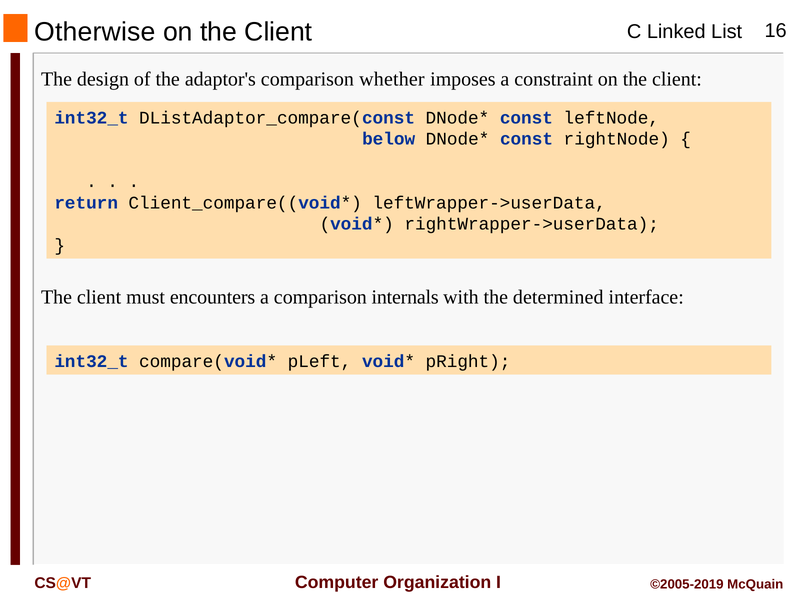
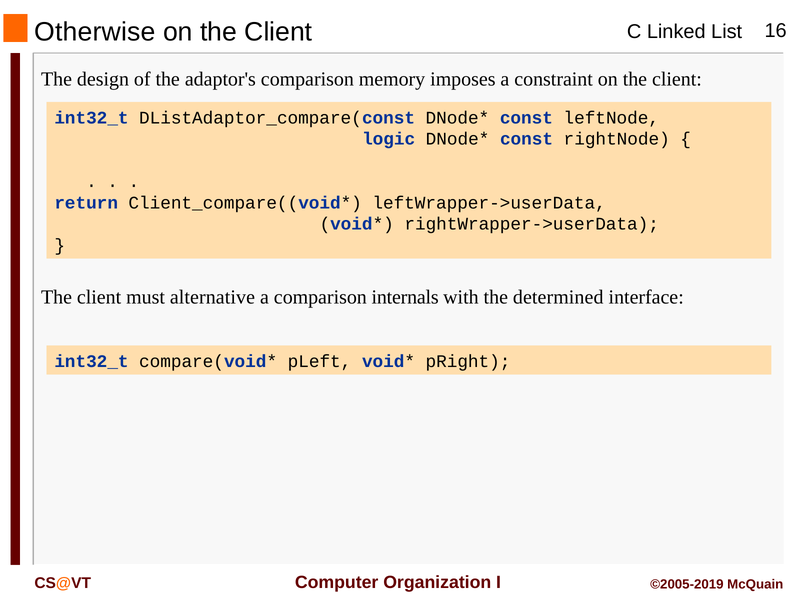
whether: whether -> memory (392, 79)
below: below -> logic (389, 139)
encounters: encounters -> alternative (212, 298)
